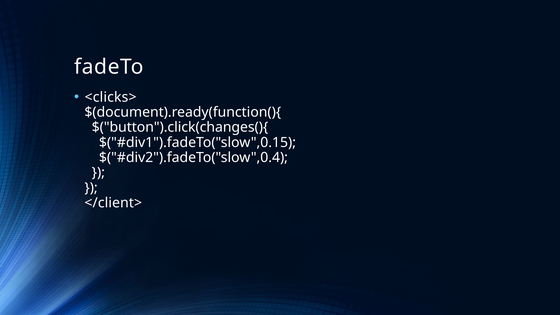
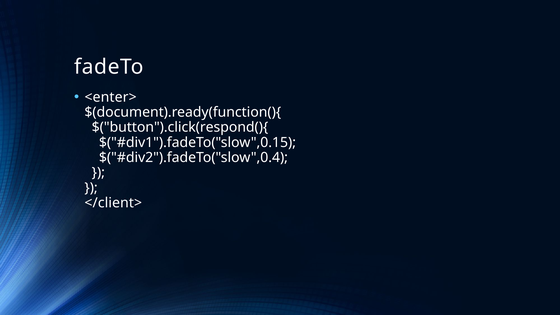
<clicks>: <clicks> -> <enter> (111, 97)
$("button").click(changes(){: $("button").click(changes(){ -> $("button").click(respond(){ (180, 127)
